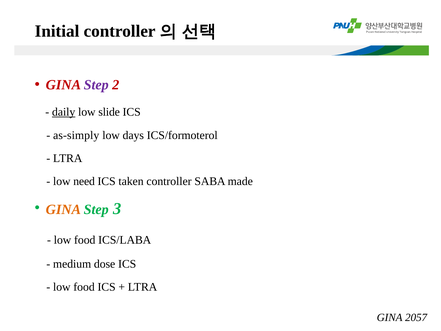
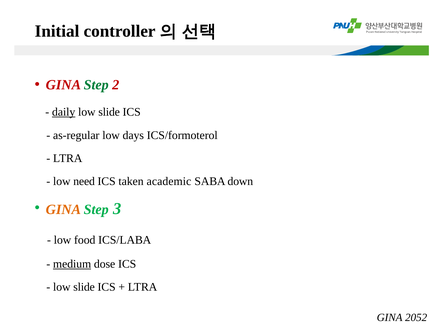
Step colour: purple -> green (96, 85)
as-simply: as-simply -> as-regular (76, 135)
taken controller: controller -> academic (169, 181)
made: made -> down (240, 181)
medium underline: none -> present (72, 264)
food: food -> slide (84, 287)
2057: 2057 -> 2052 (416, 317)
